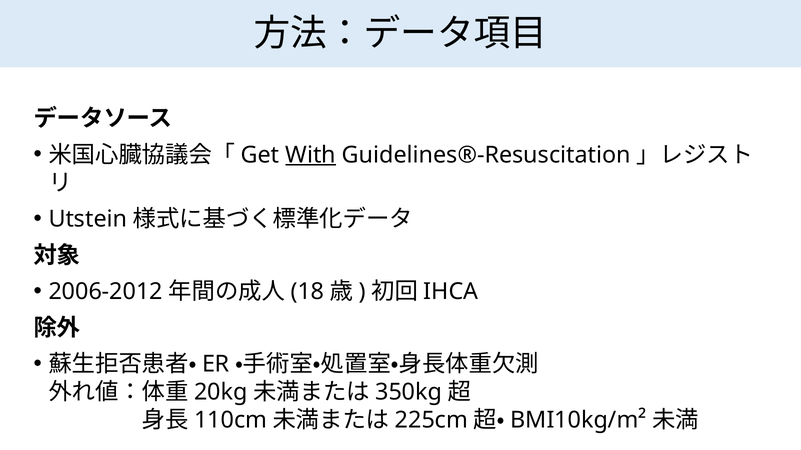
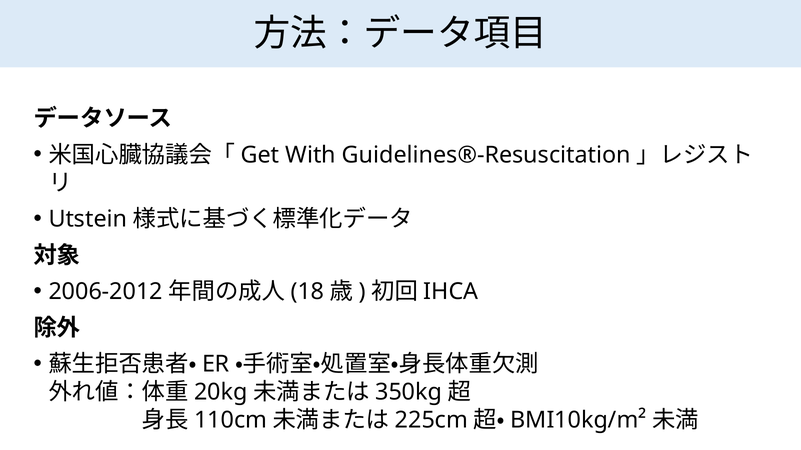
With underline: present -> none (311, 155)
